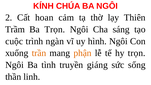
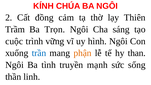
hoan: hoan -> đồng (44, 18)
ngàn: ngàn -> vững (55, 41)
trần colour: orange -> blue (39, 53)
hy trọn: trọn -> than (137, 53)
giáng: giáng -> mạnh (97, 65)
